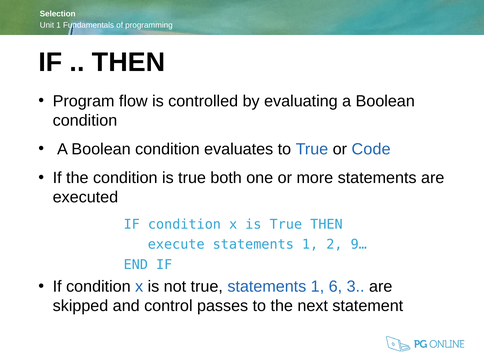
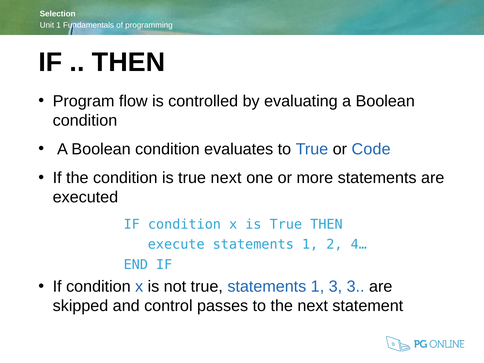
true both: both -> next (226, 178)
9…: 9… -> 4… (359, 244)
1 6: 6 -> 3 (335, 287)
